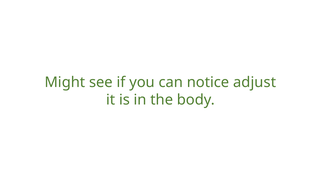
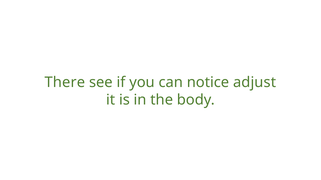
Might: Might -> There (65, 82)
